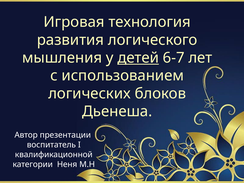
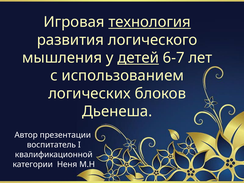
технология underline: none -> present (150, 22)
